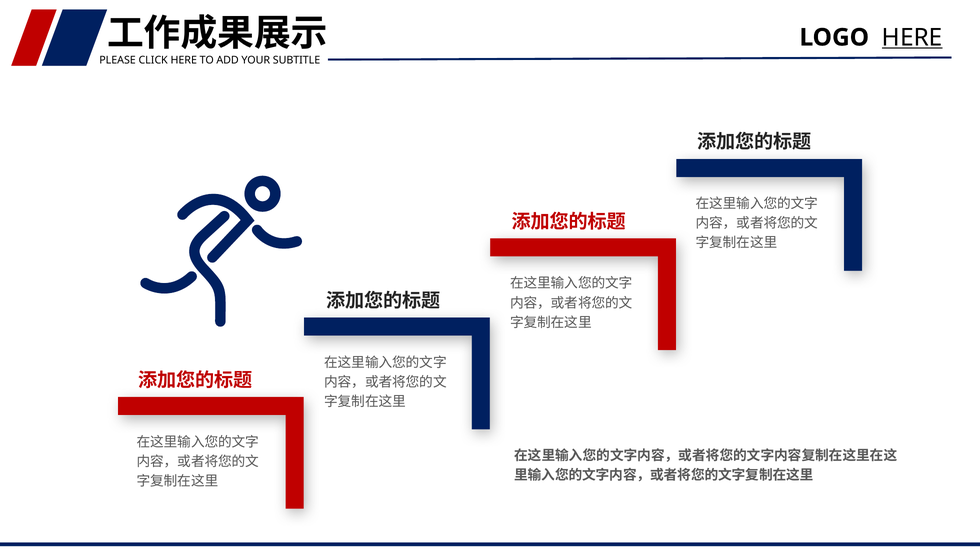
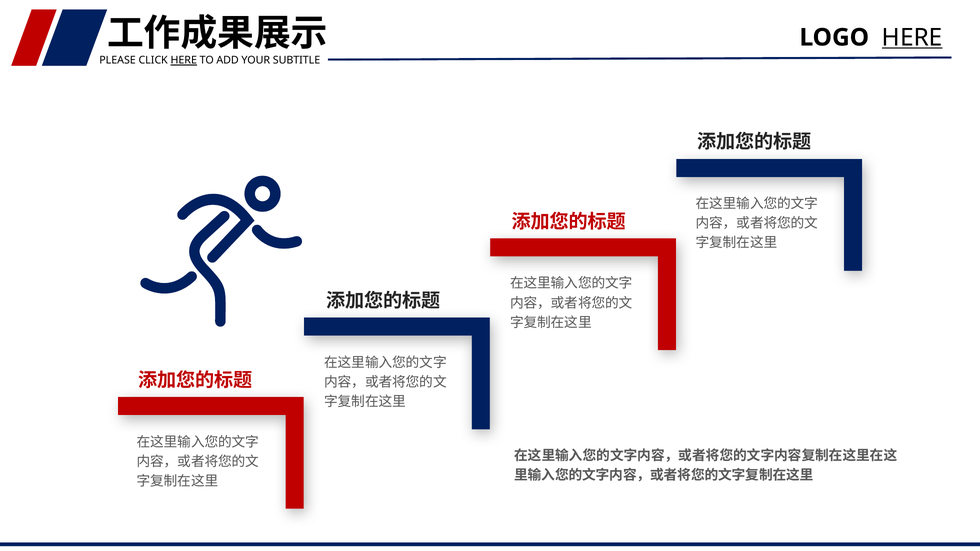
HERE underline: none -> present (184, 60)
